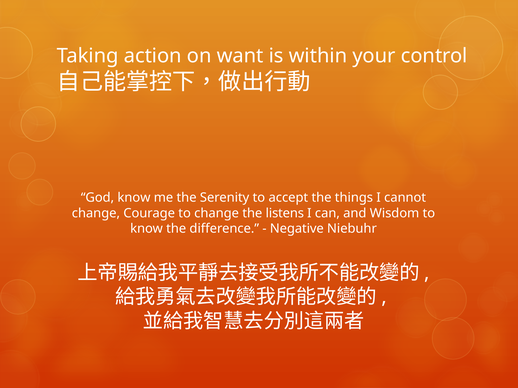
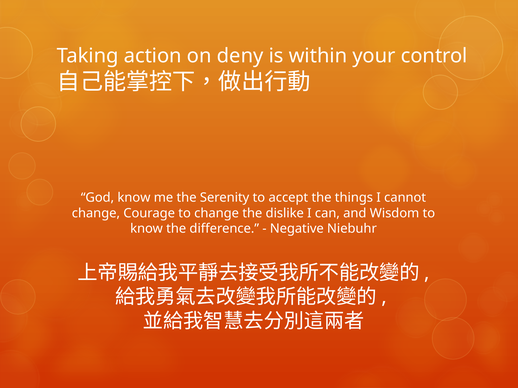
want: want -> deny (240, 56)
listens: listens -> dislike (285, 213)
